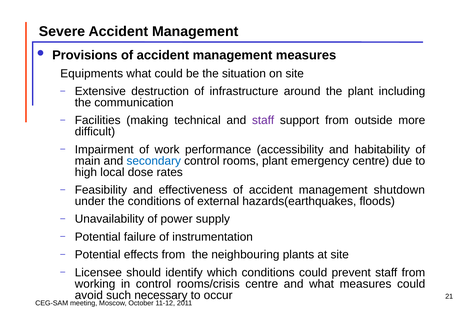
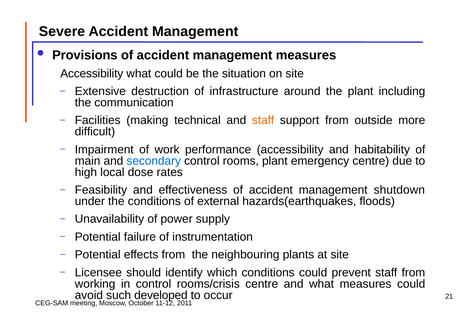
Equipments: Equipments -> Accessibility (92, 73)
staff colour: purple -> orange (263, 120)
necessary: necessary -> developed (161, 295)
